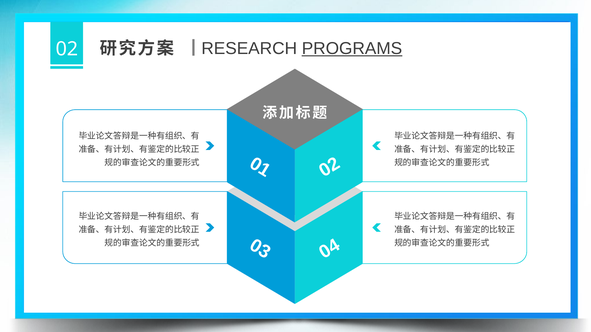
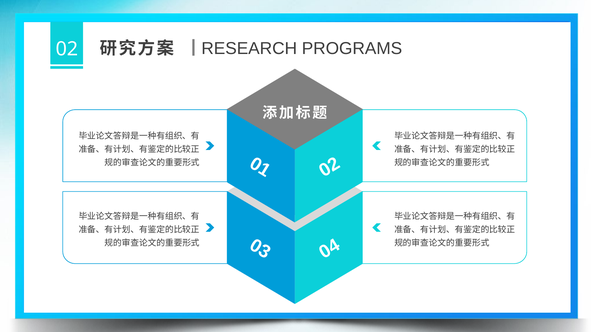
PROGRAMS underline: present -> none (352, 48)
